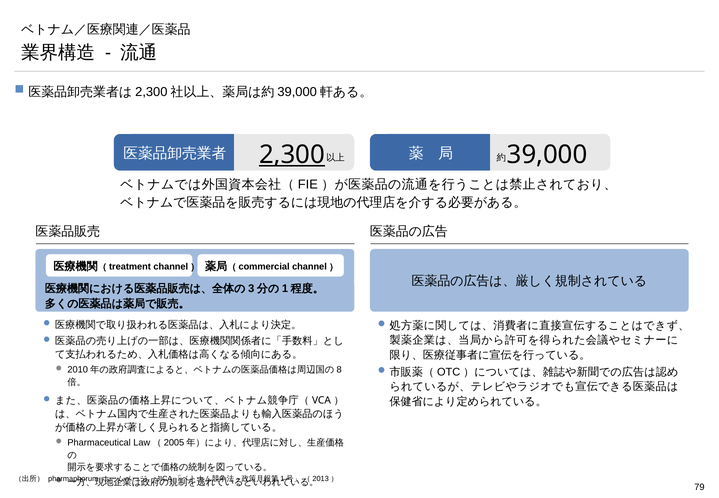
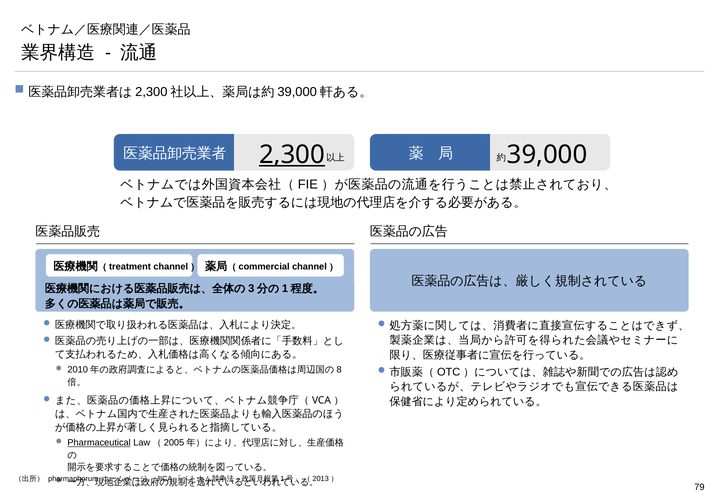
Pharmaceutical underline: none -> present (99, 443)
